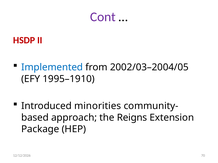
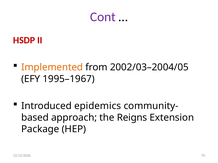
Implemented colour: blue -> orange (52, 67)
1995–1910: 1995–1910 -> 1995–1967 (69, 79)
minorities: minorities -> epidemics (98, 106)
